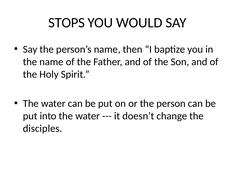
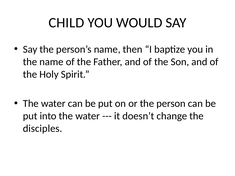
STOPS: STOPS -> CHILD (66, 23)
